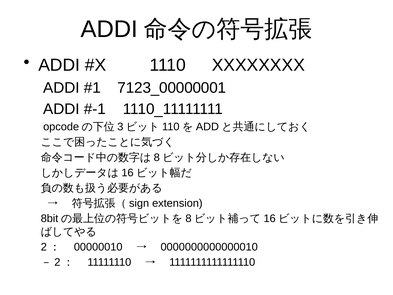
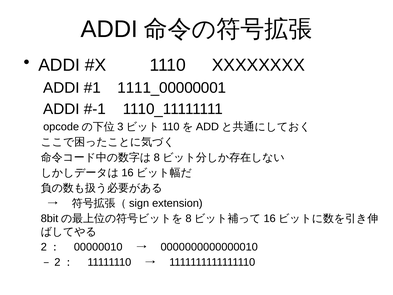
7123_00000001: 7123_00000001 -> 1111_00000001 (172, 88)
